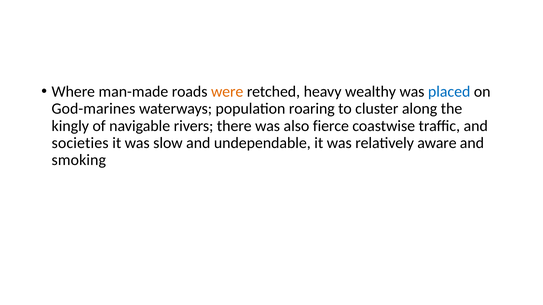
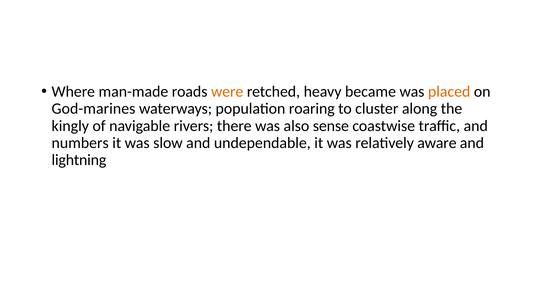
wealthy: wealthy -> became (371, 92)
placed colour: blue -> orange (449, 92)
fierce: fierce -> sense (331, 126)
societies: societies -> numbers (80, 143)
smoking: smoking -> lightning (79, 160)
